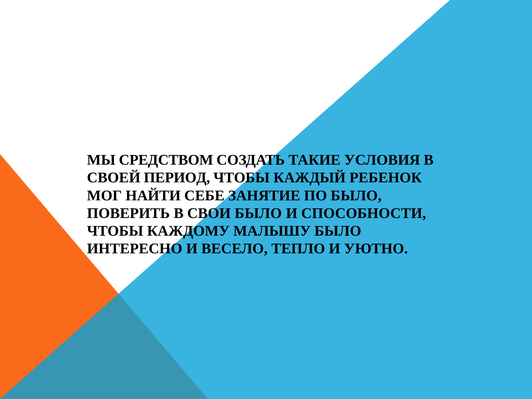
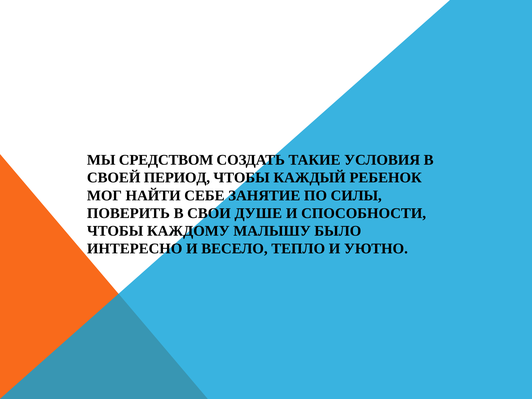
ПО БЫЛО: БЫЛО -> СИЛЫ (356, 195)
СВОИ БЫЛО: БЫЛО -> ДУШЕ (258, 213)
